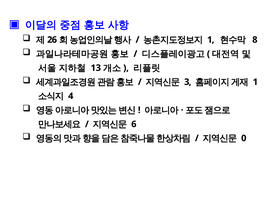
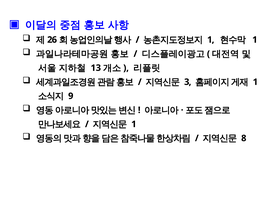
8: 8 -> 1 (255, 40)
4: 4 -> 9 (71, 96)
6: 6 -> 1 (134, 124)
0: 0 -> 8 (244, 138)
